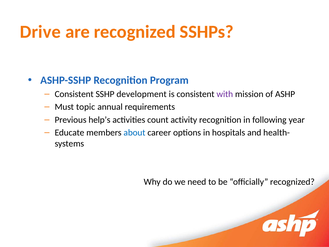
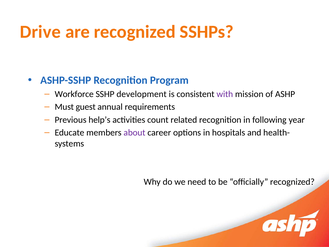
Consistent: Consistent -> Workforce (74, 94)
topic: topic -> guest (86, 107)
activity: activity -> related (184, 120)
about colour: blue -> purple (134, 132)
